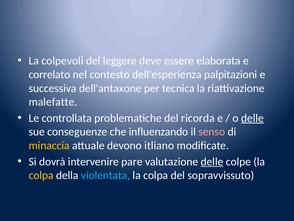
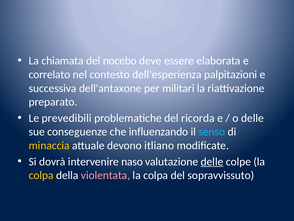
colpevoli: colpevoli -> chiamata (63, 61)
leggere: leggere -> nocebo (120, 61)
tecnica: tecnica -> militari (178, 88)
malefatte: malefatte -> preparato (53, 102)
controllata: controllata -> prevedibili (67, 118)
delle underline: present -> none (252, 118)
senso colour: pink -> light blue (212, 132)
pare: pare -> naso (132, 161)
violentata colour: light blue -> pink (106, 175)
